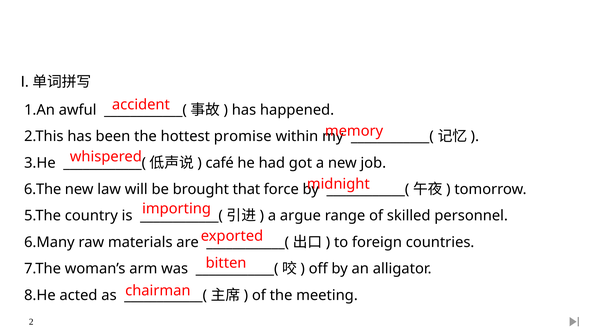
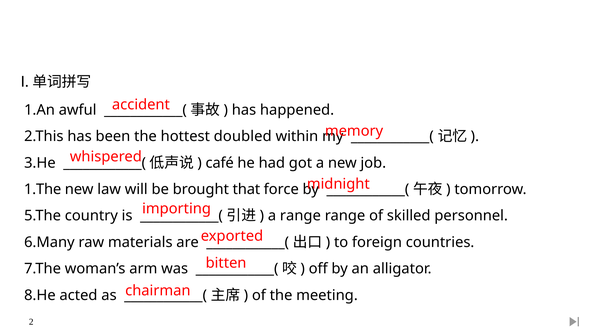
promise: promise -> doubled (243, 137)
6.The: 6.The -> 1.The (43, 190)
a argue: argue -> range (300, 216)
